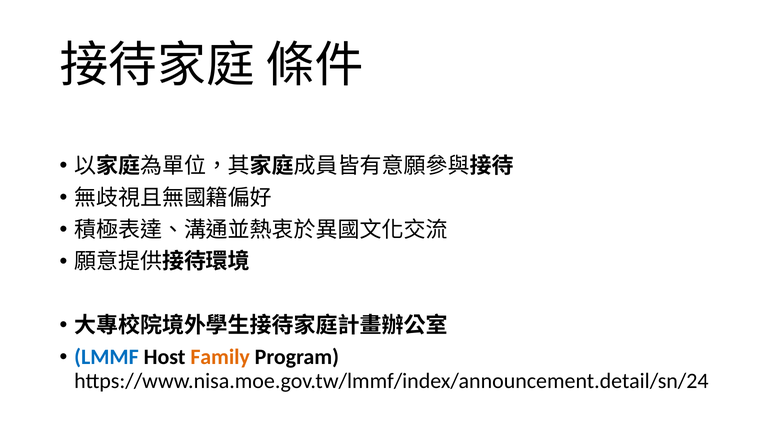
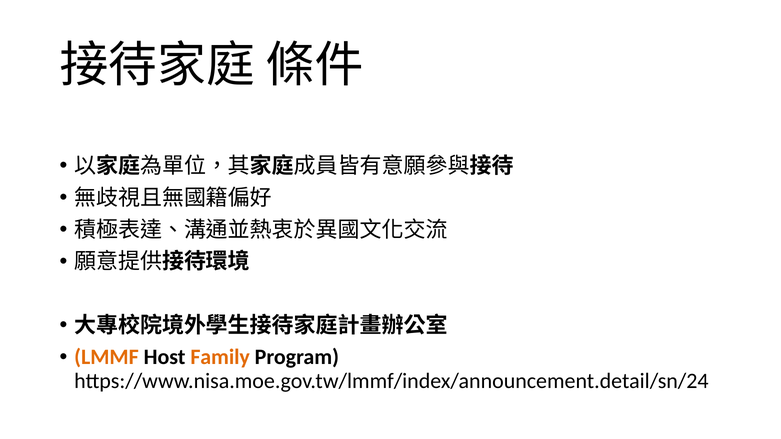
LMMF colour: blue -> orange (106, 357)
